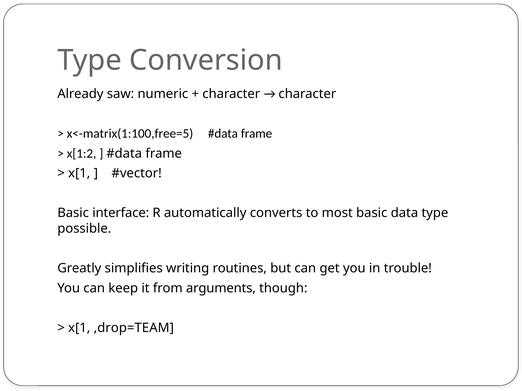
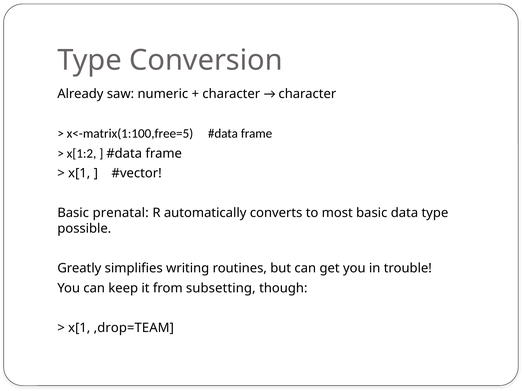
interface: interface -> prenatal (121, 213)
arguments: arguments -> subsetting (221, 288)
